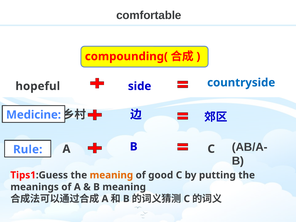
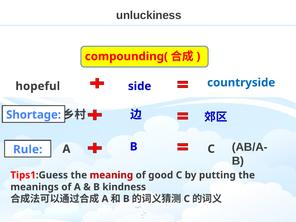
comfortable: comfortable -> unluckiness (149, 15)
Medicine: Medicine -> Shortage (34, 115)
meaning colour: orange -> red (111, 175)
B meaning: meaning -> kindness (124, 187)
